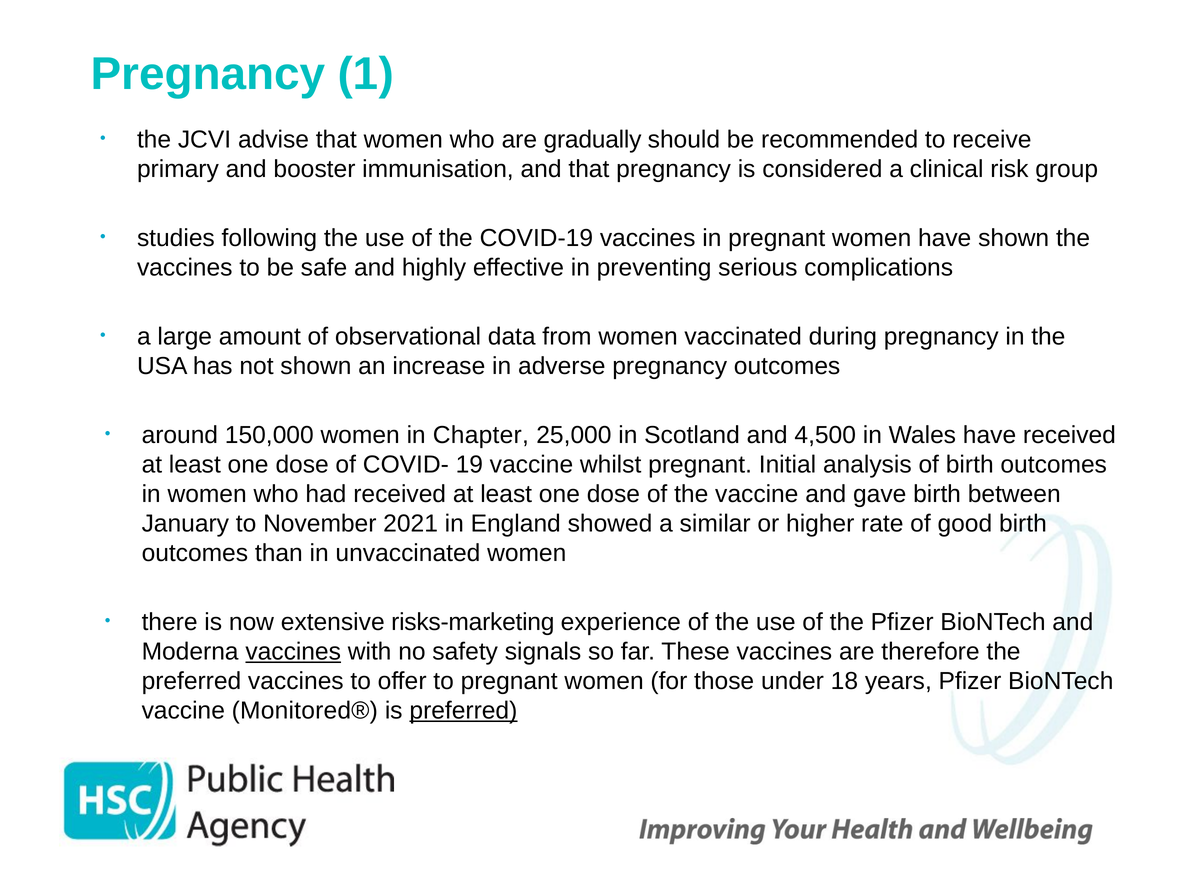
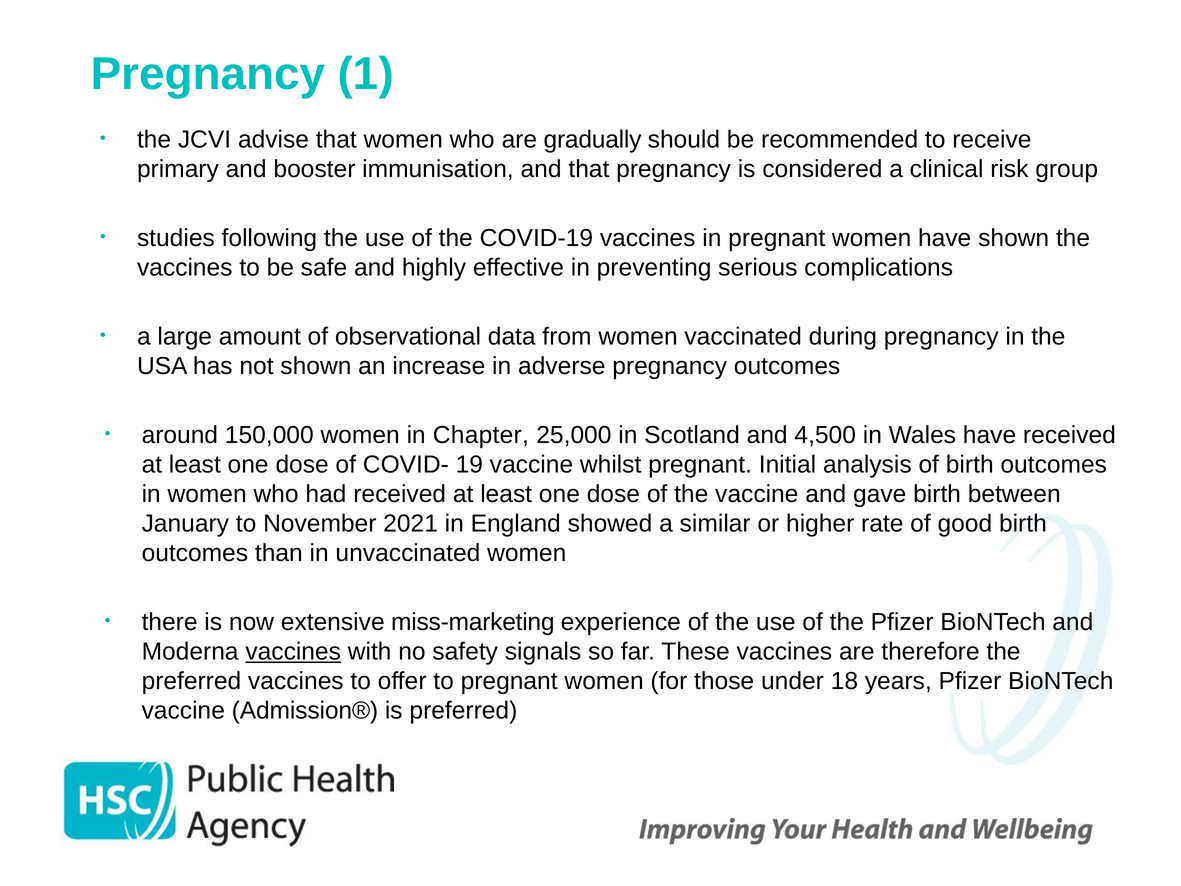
risks-marketing: risks-marketing -> miss-marketing (473, 622)
Monitored®: Monitored® -> Admission® (305, 711)
preferred underline: present -> none (463, 711)
